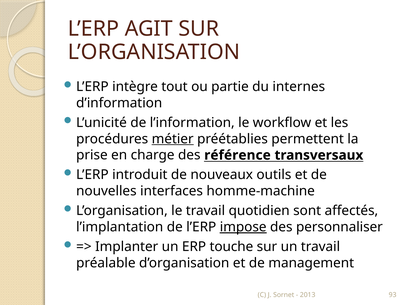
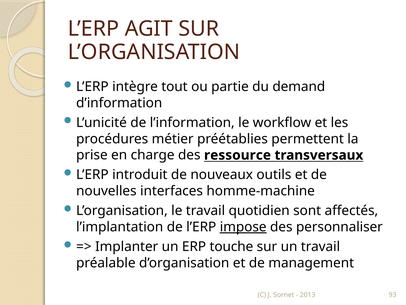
internes: internes -> demand (299, 87)
métier underline: present -> none (173, 139)
référence: référence -> ressource (238, 155)
